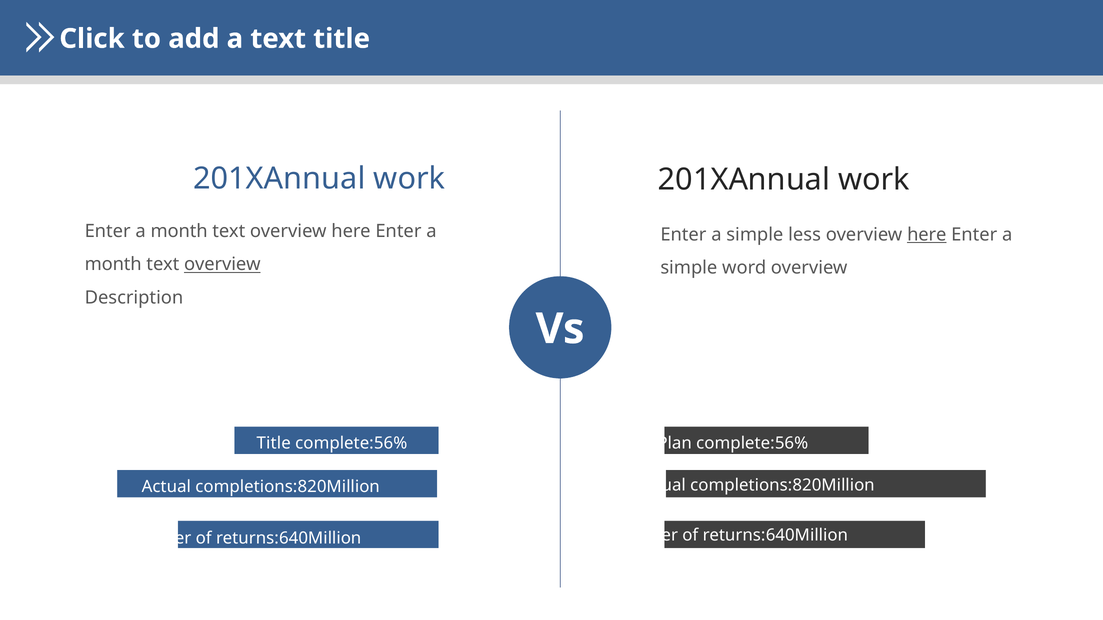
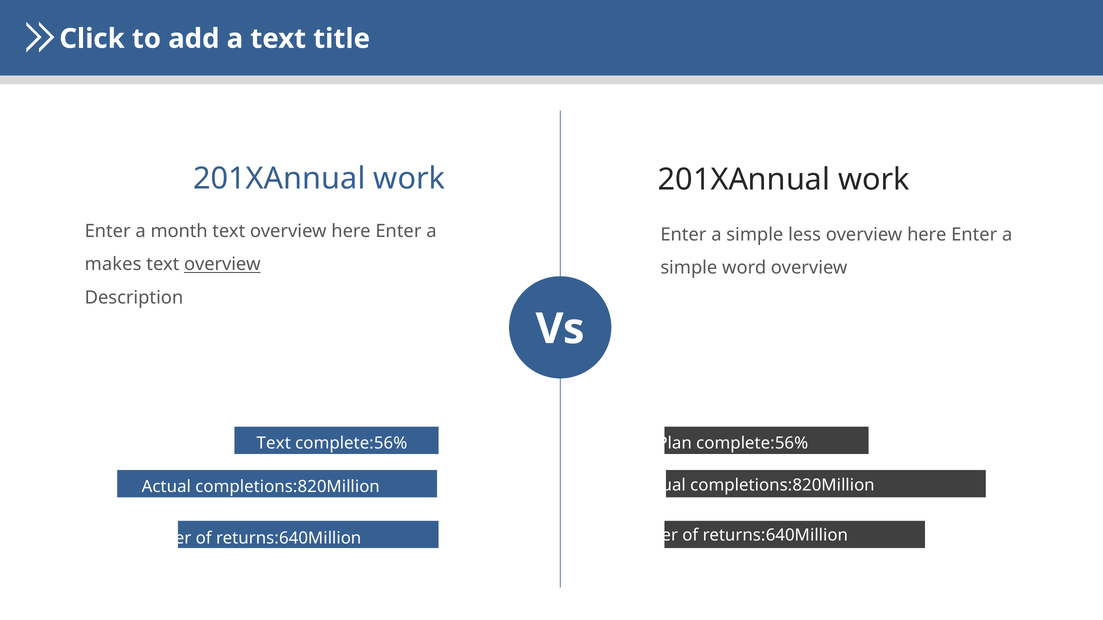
here underline: present -> none (927, 235)
month: month -> makes (113, 265)
Title: Title -> Text (274, 444)
